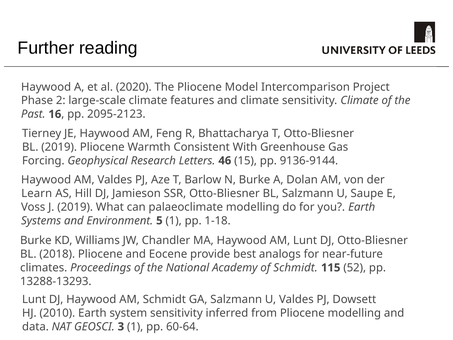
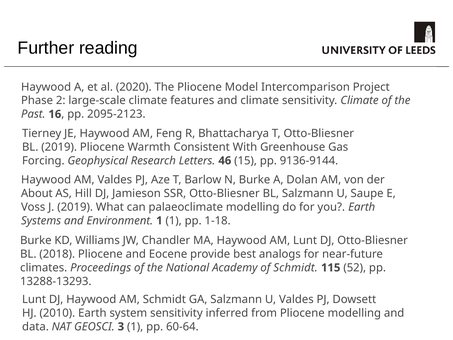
Learn: Learn -> About (37, 193)
Environment 5: 5 -> 1 (159, 220)
